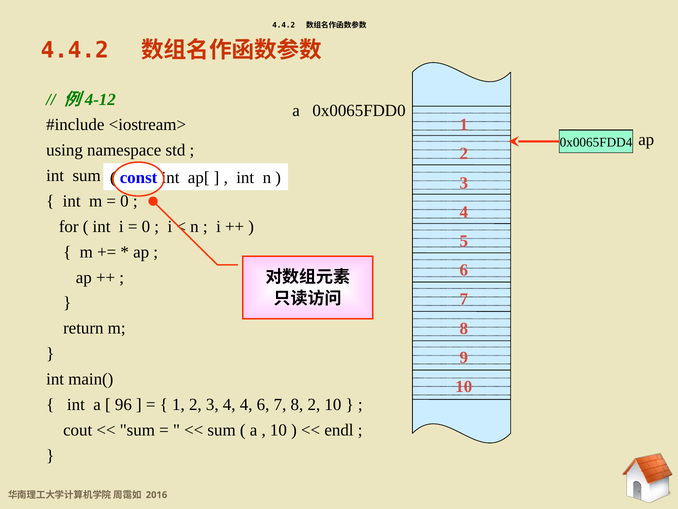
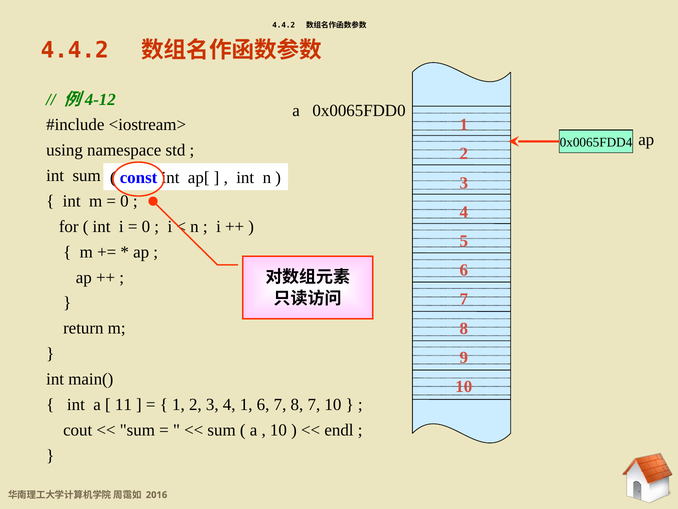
96: 96 -> 11 (123, 404)
4 4: 4 -> 1 (246, 404)
8 2: 2 -> 7 (314, 404)
